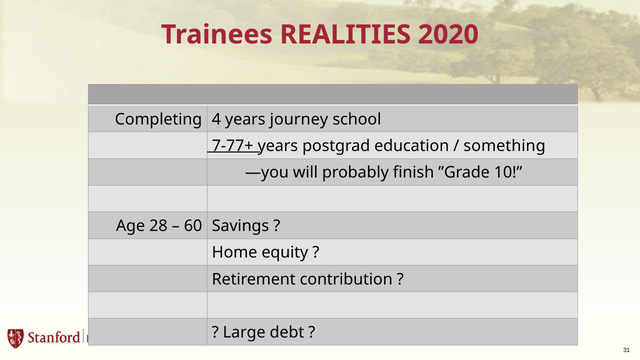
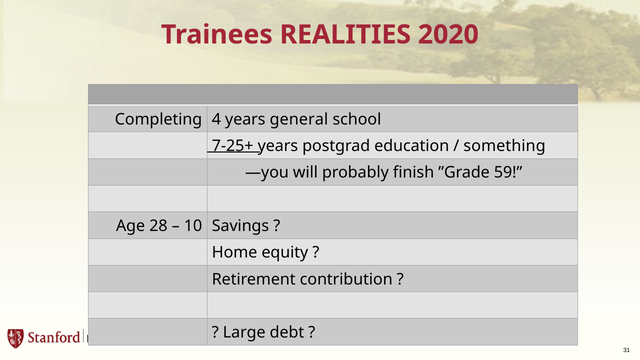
journey: journey -> general (299, 119)
7-77+: 7-77+ -> 7-25+ (233, 146)
10: 10 -> 59 (508, 173)
60: 60 -> 10 (193, 226)
